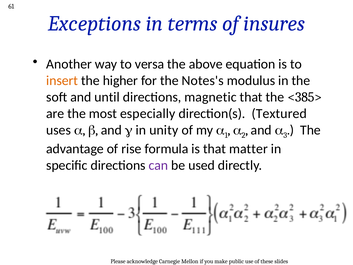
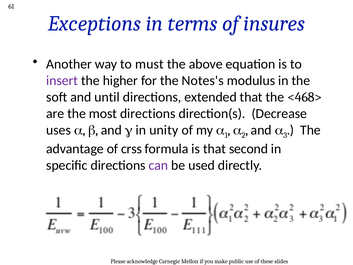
versa: versa -> must (149, 64)
insert colour: orange -> purple (62, 80)
magnetic: magnetic -> extended (211, 97)
<385>: <385> -> <468> (305, 97)
most especially: especially -> directions (148, 113)
Textured: Textured -> Decrease (279, 113)
rise: rise -> crss (132, 149)
matter: matter -> second (249, 149)
